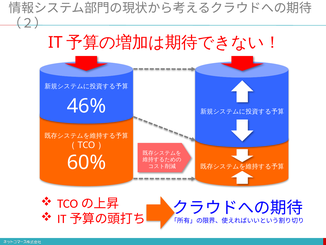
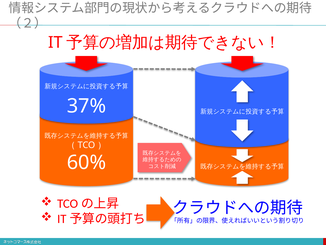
46%: 46% -> 37% (87, 106)
